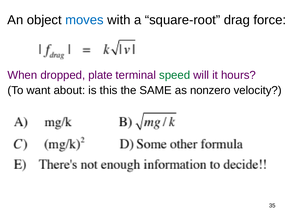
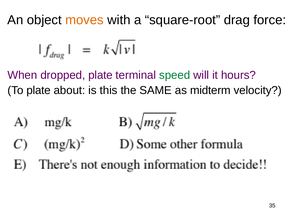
moves colour: blue -> orange (84, 20)
To want: want -> plate (39, 90)
nonzero: nonzero -> midterm (210, 90)
